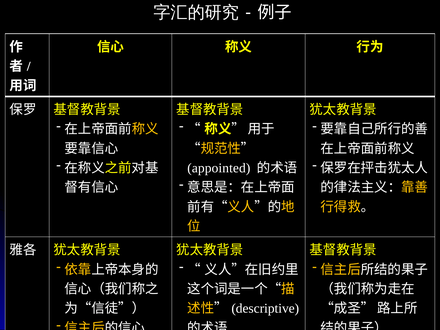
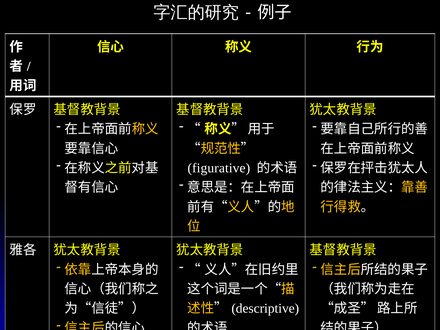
appointed: appointed -> figurative (219, 168)
